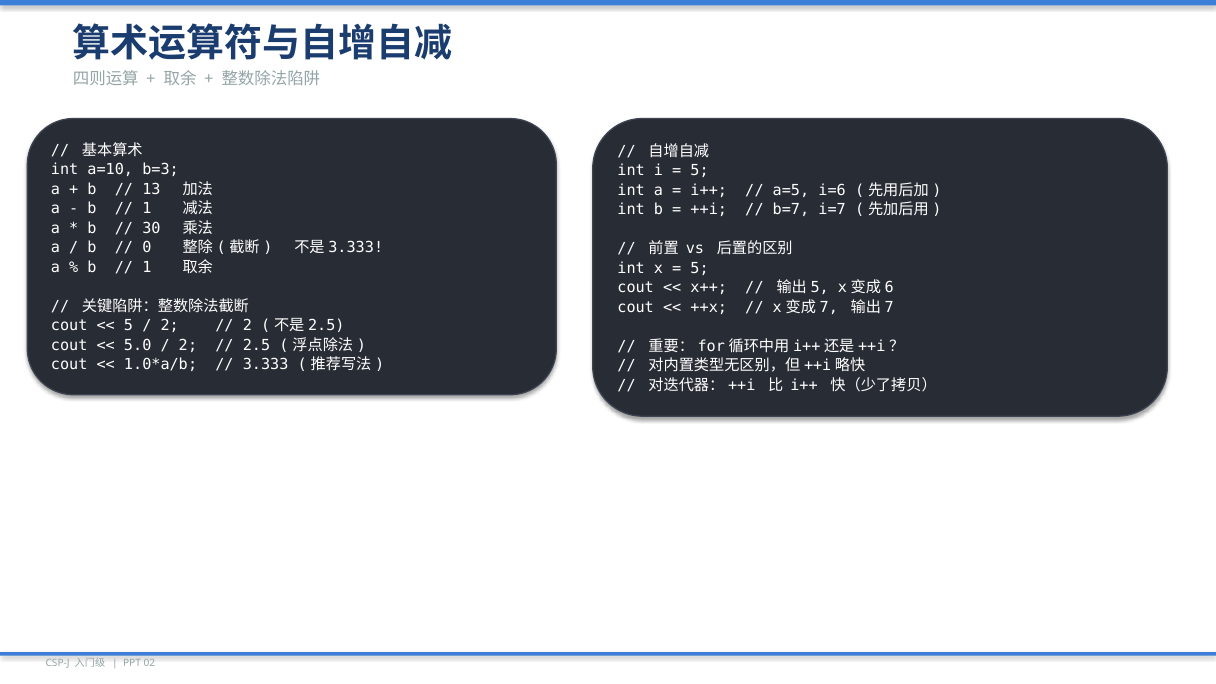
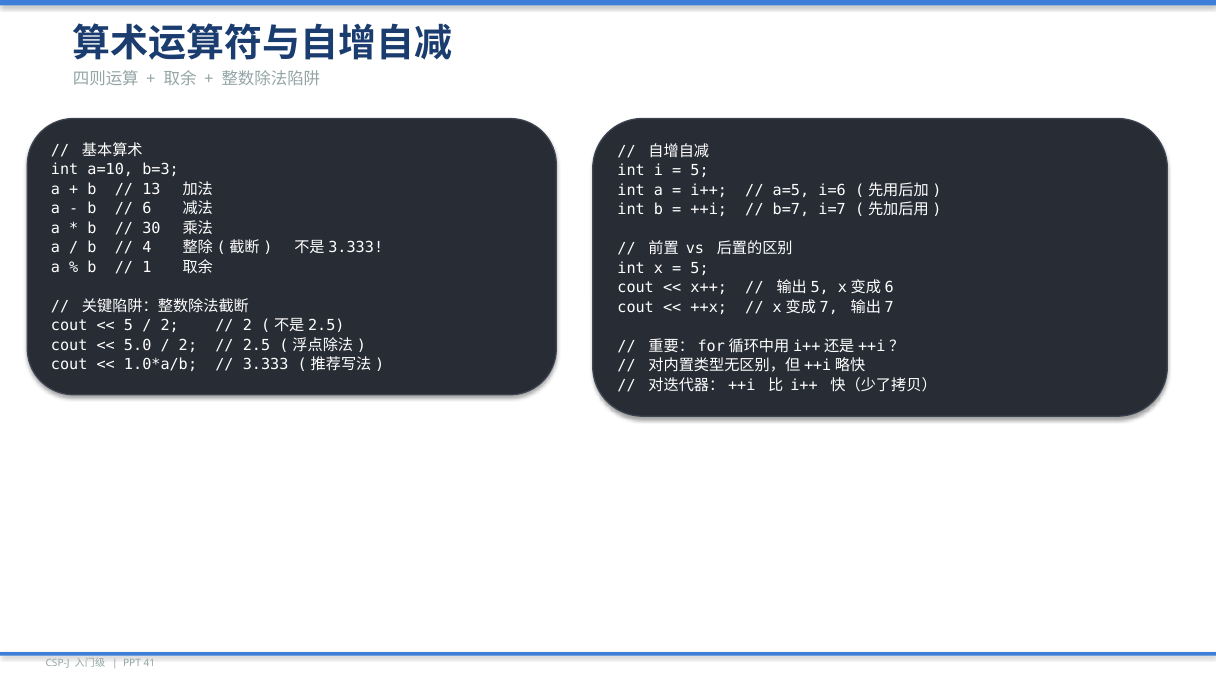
1: 1 -> 6 (147, 209)
0: 0 -> 4 (147, 248)
02: 02 -> 41 (149, 663)
